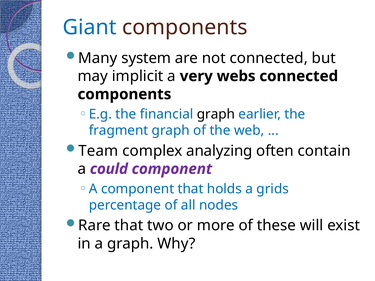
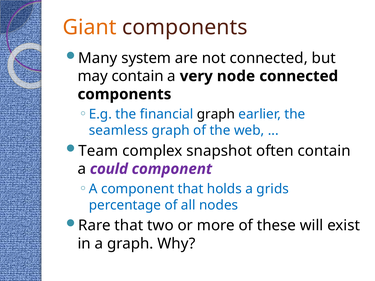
Giant colour: blue -> orange (90, 27)
may implicit: implicit -> contain (138, 76)
webs: webs -> node (236, 76)
fragment: fragment -> seamless (118, 131)
analyzing: analyzing -> snapshot (219, 151)
